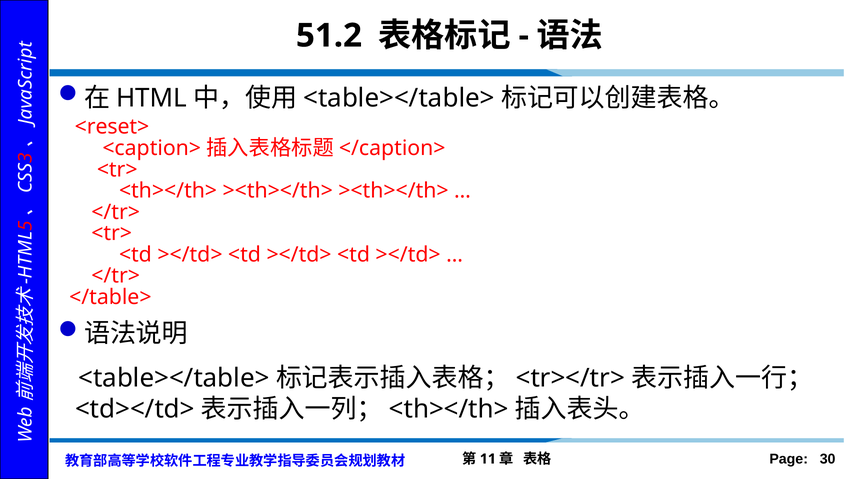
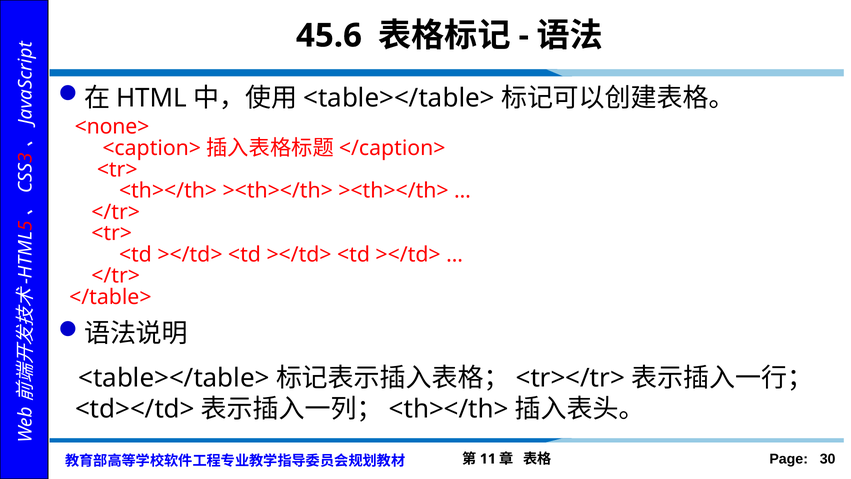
51.2: 51.2 -> 45.6 (329, 36)
<reset>: <reset> -> <none> (112, 127)
